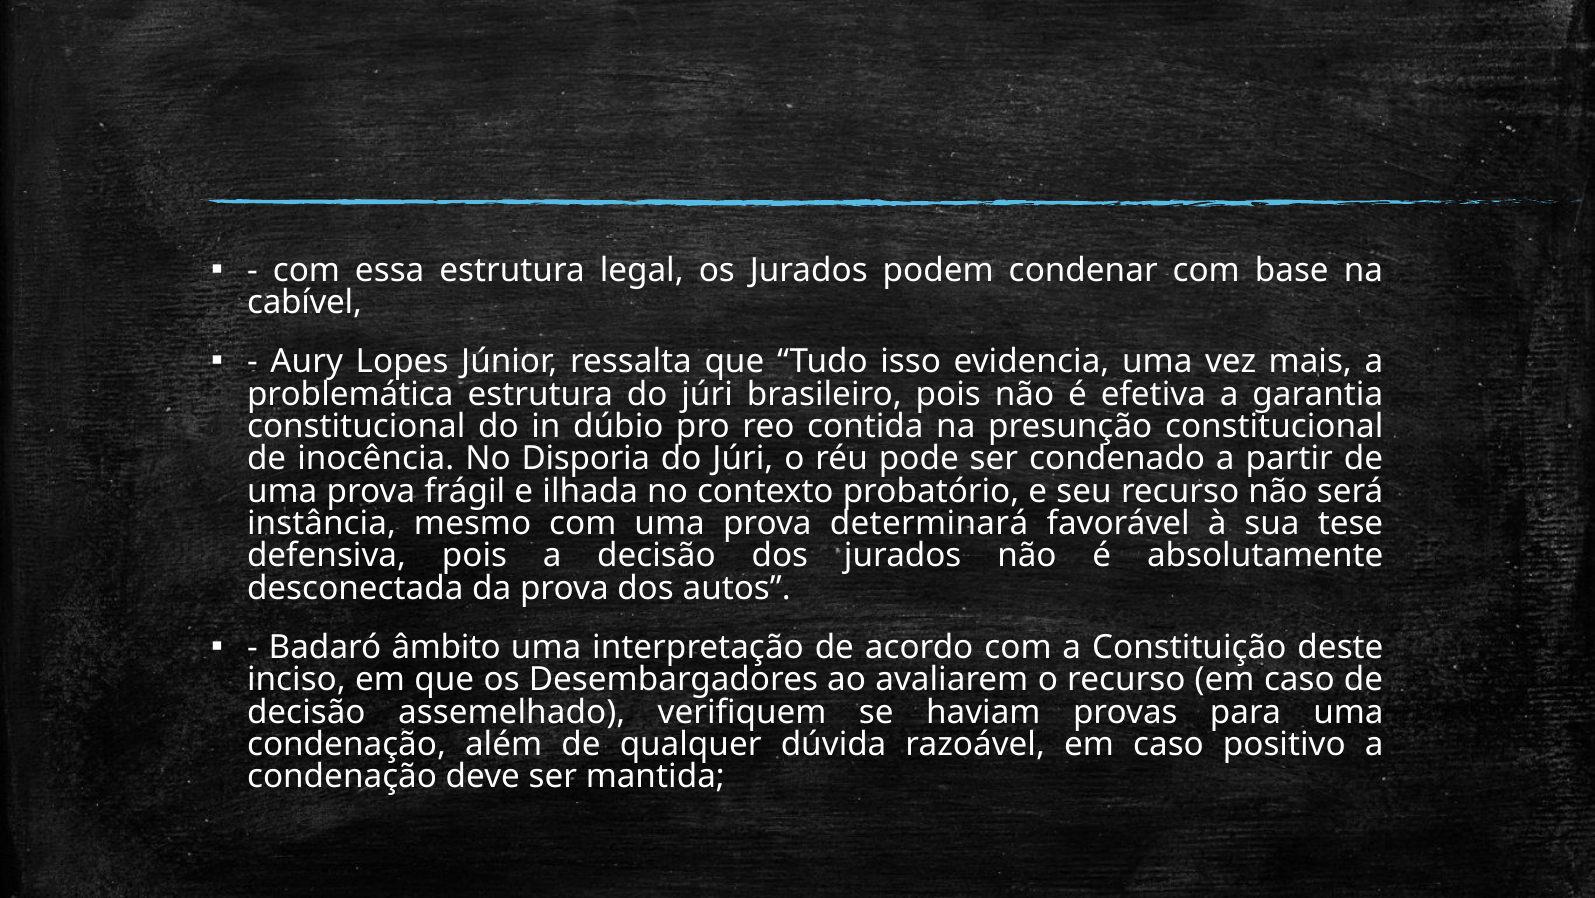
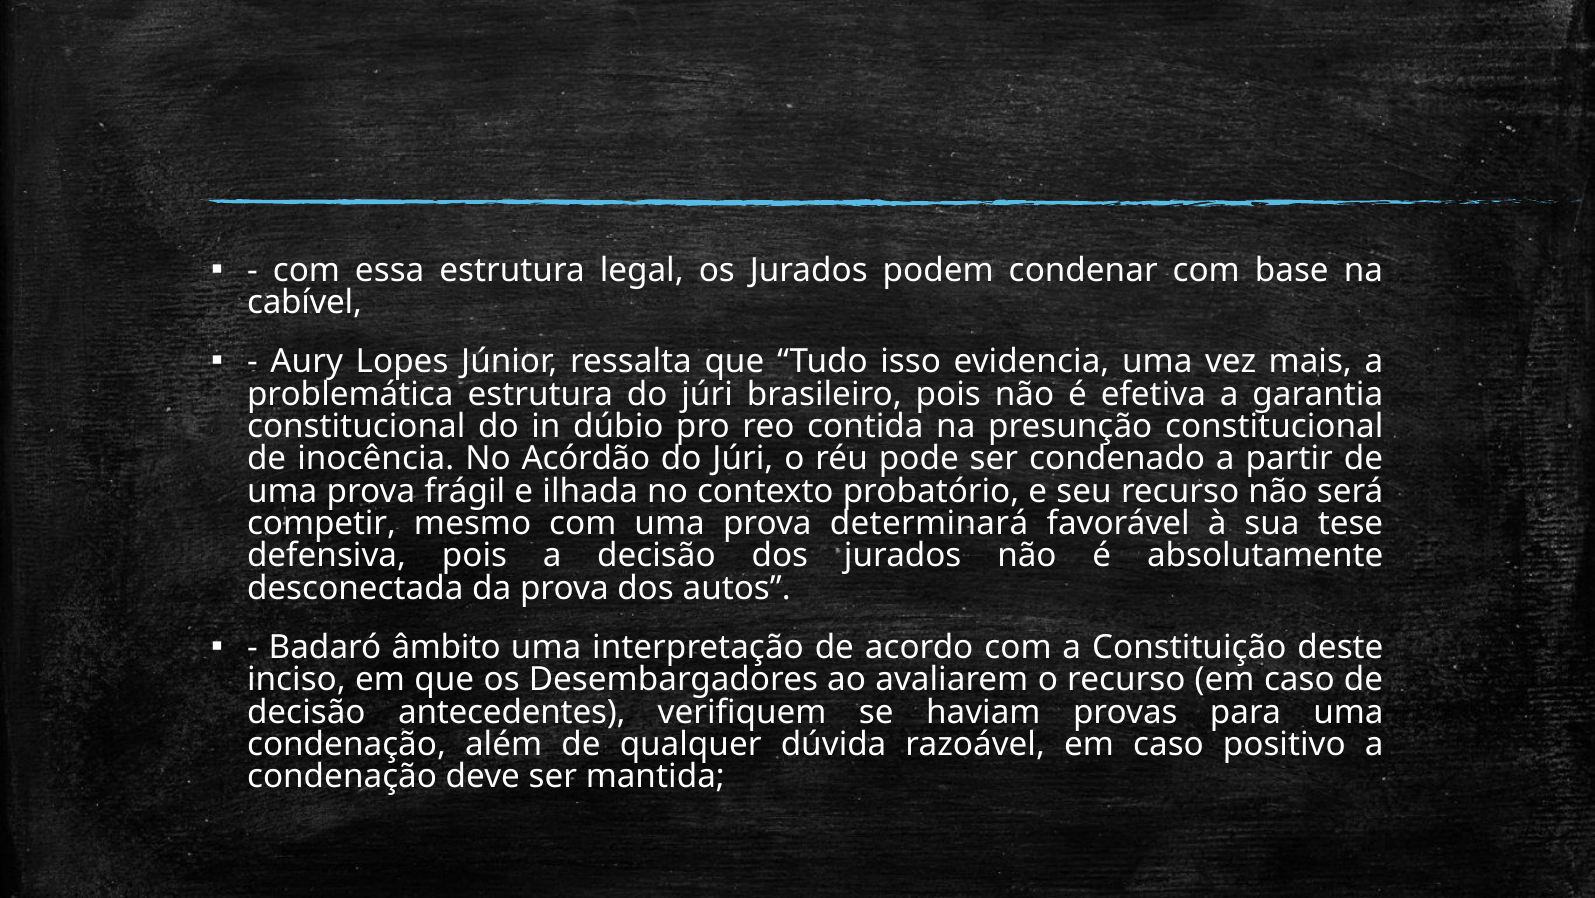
Disporia: Disporia -> Acórdão (586, 459)
instância: instância -> competir (322, 523)
assemelhado: assemelhado -> antecedentes (512, 712)
